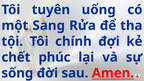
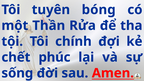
uống: uống -> bóng (99, 10)
Sang: Sang -> Thần (49, 26)
